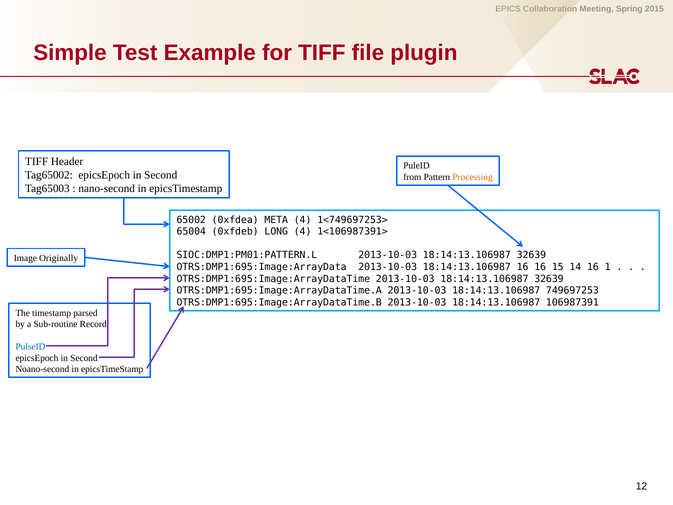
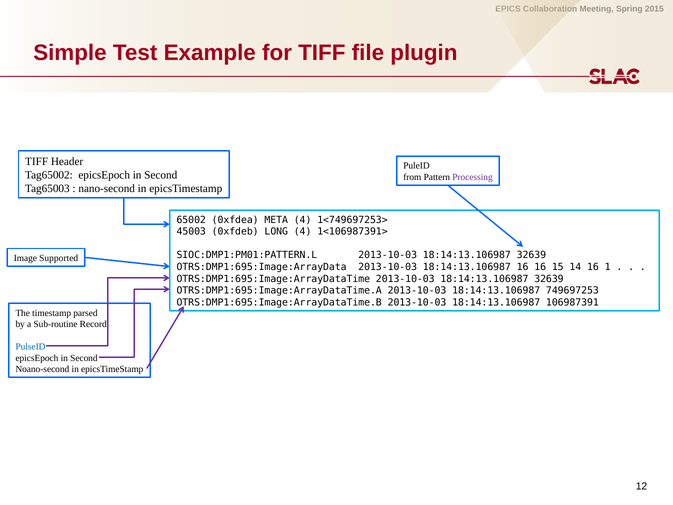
Processing colour: orange -> purple (473, 177)
65004: 65004 -> 45003 (191, 232)
Originally: Originally -> Supported (59, 258)
